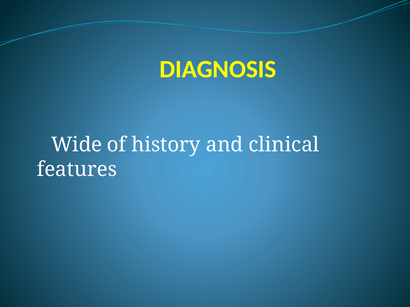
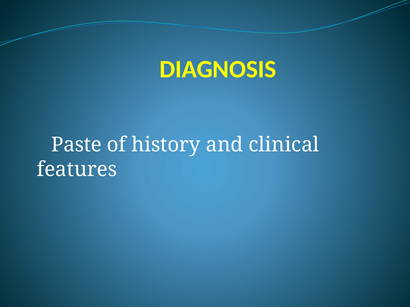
Wide: Wide -> Paste (77, 145)
